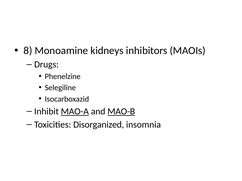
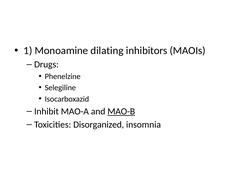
8: 8 -> 1 (28, 51)
kidneys: kidneys -> dilating (107, 51)
MAO-A underline: present -> none (75, 112)
